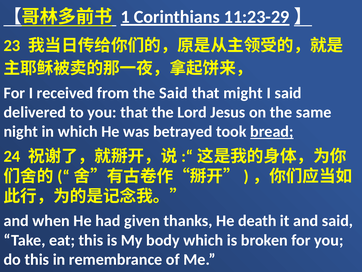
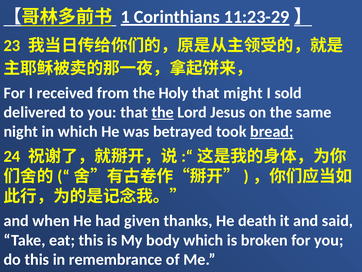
the Said: Said -> Holy (174, 93)
I said: said -> sold (288, 93)
the underline: none -> present (163, 112)
